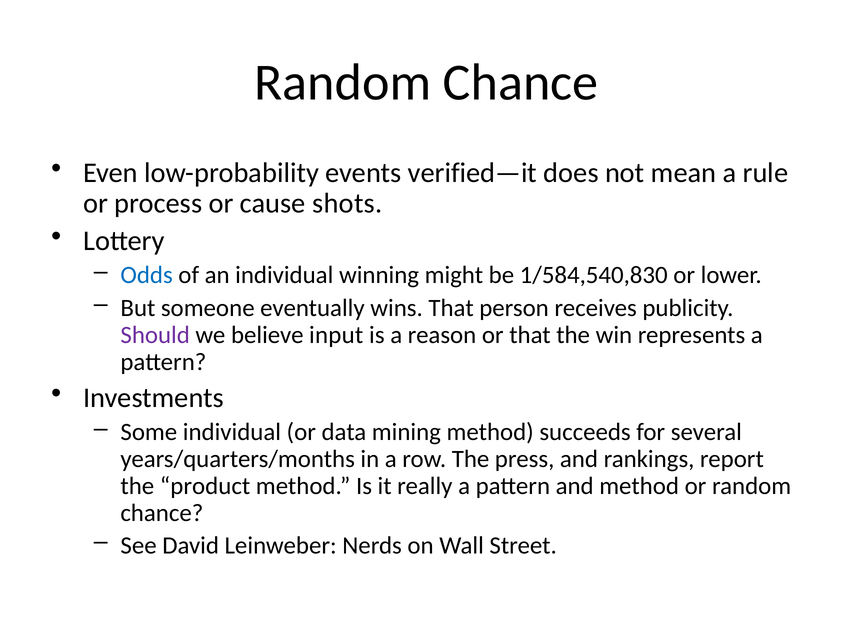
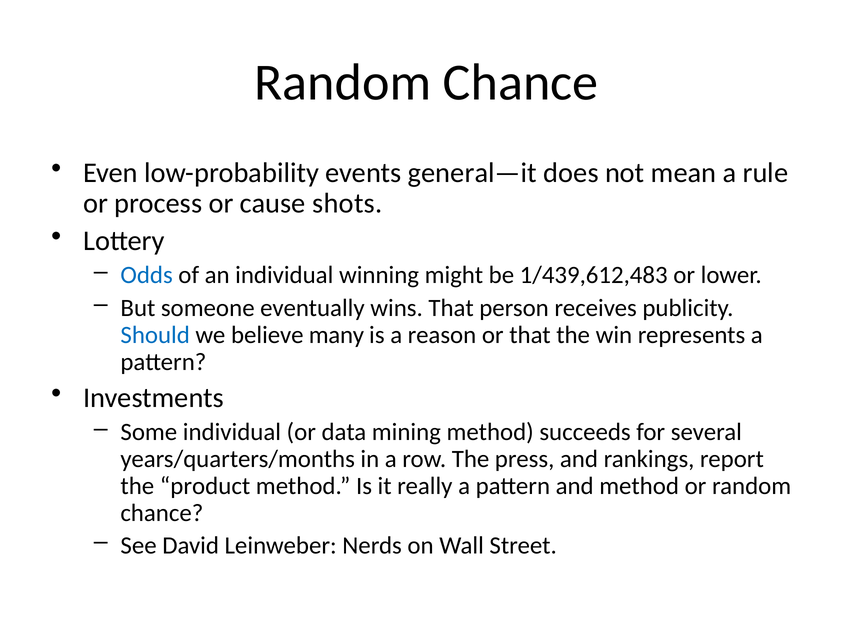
verified—it: verified—it -> general—it (472, 173)
1/584,540,830: 1/584,540,830 -> 1/439,612,483 (594, 275)
Should colour: purple -> blue (155, 335)
input: input -> many (336, 335)
